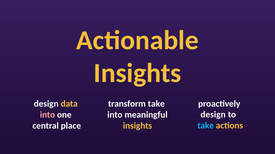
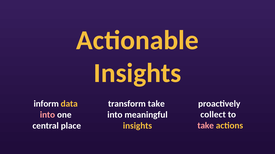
design: design -> inform (46, 104)
design: design -> collect (213, 115)
take colour: light blue -> pink (206, 126)
